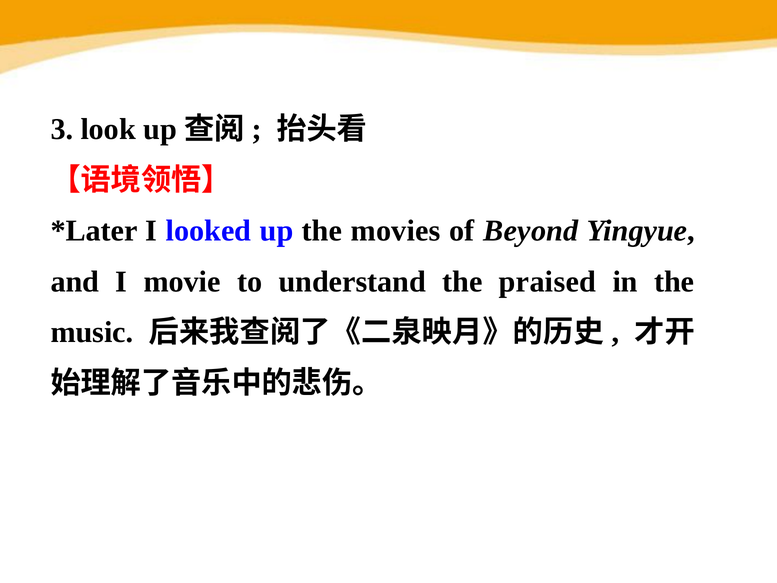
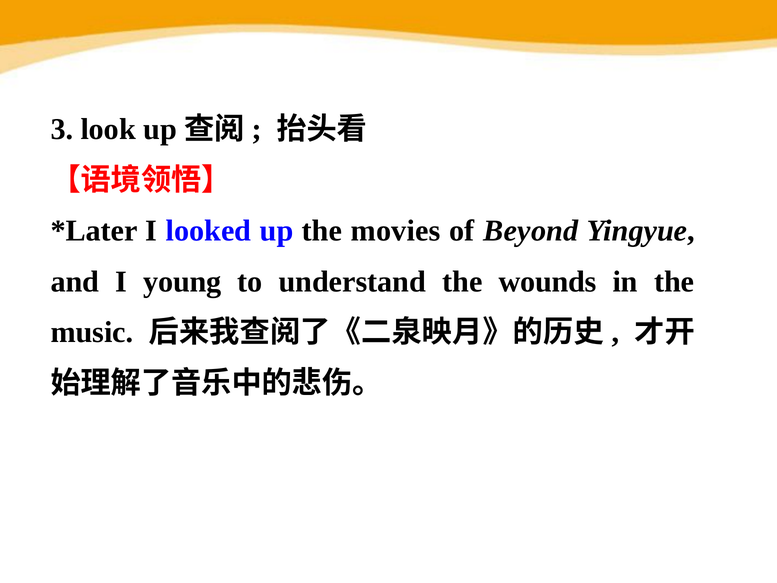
movie: movie -> young (182, 282)
praised: praised -> wounds (548, 282)
